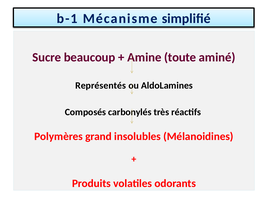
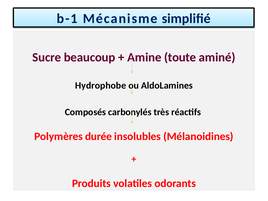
Représentés: Représentés -> Hydrophobe (101, 86)
grand: grand -> durée (98, 136)
